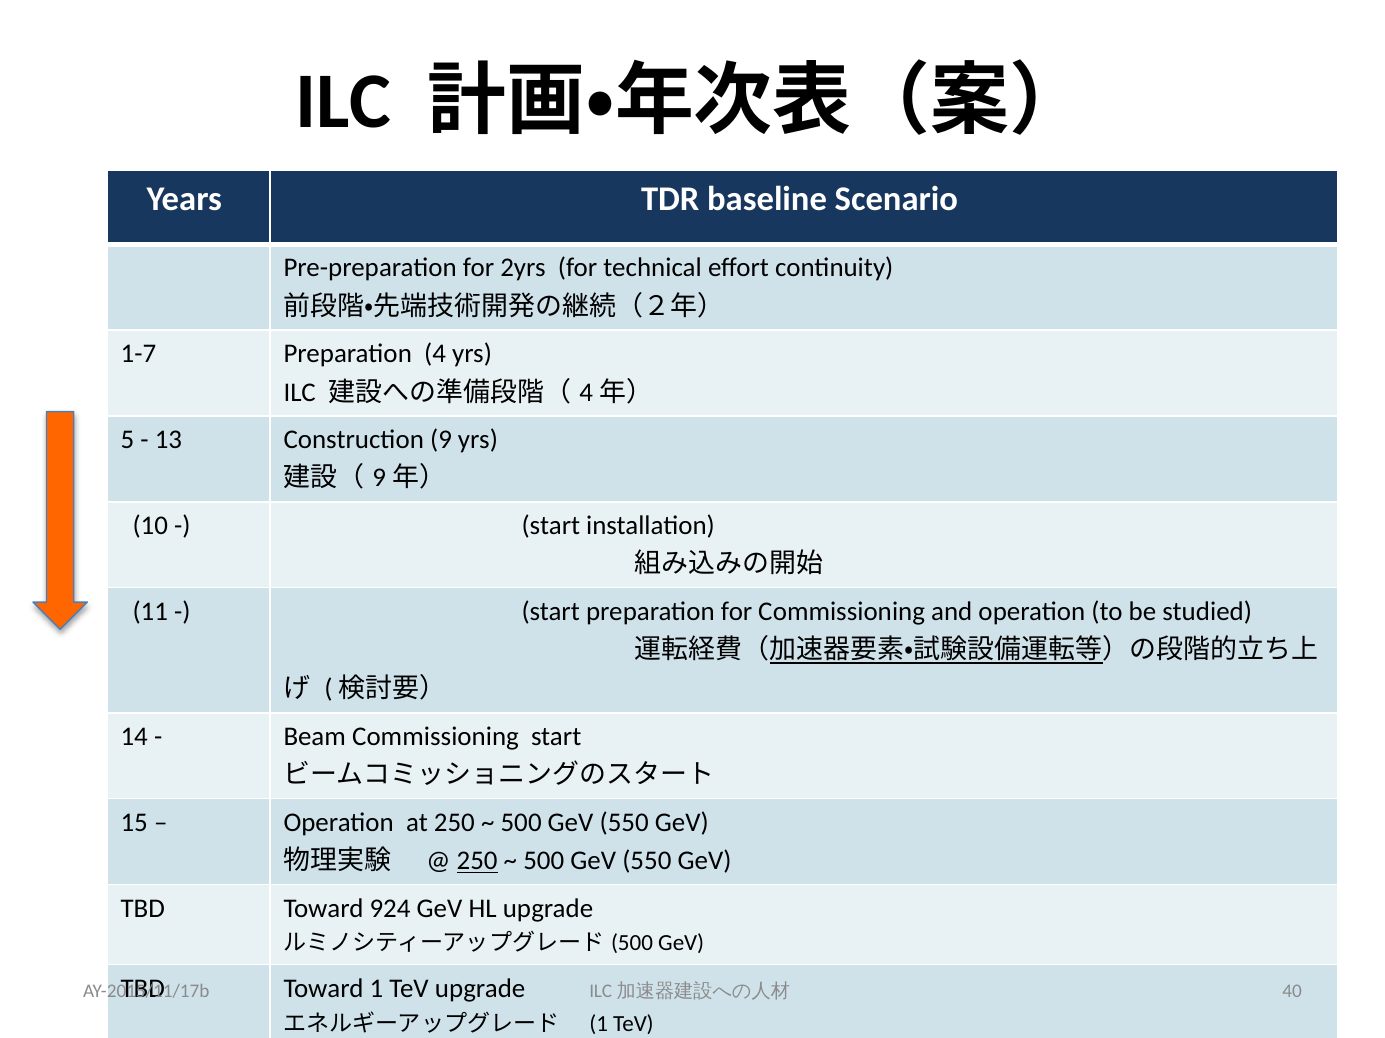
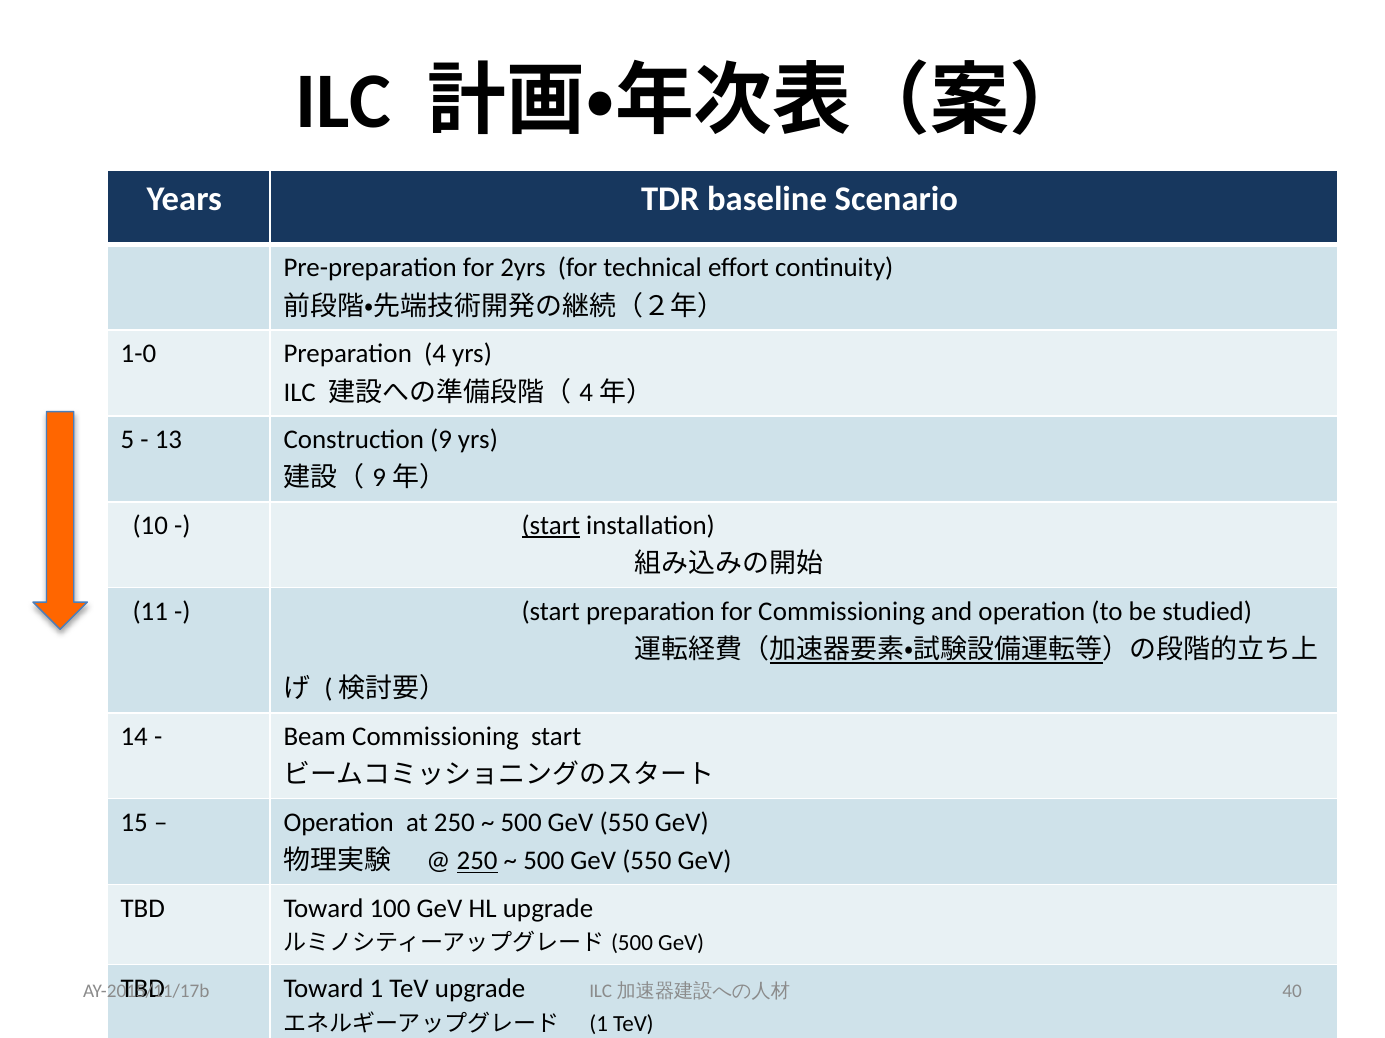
1-7: 1-7 -> 1-0 (138, 354)
start underline: none -> present (551, 526)
924: 924 -> 100 (390, 909)
